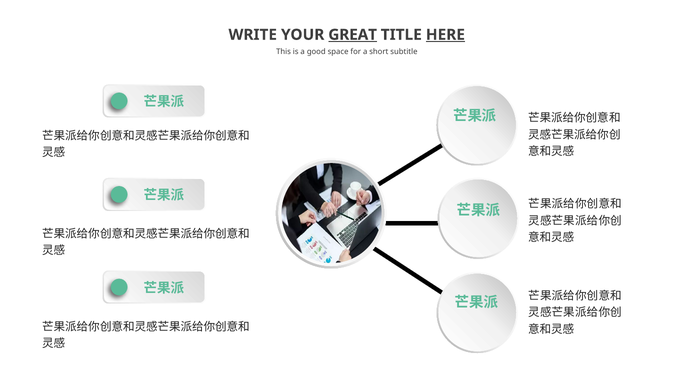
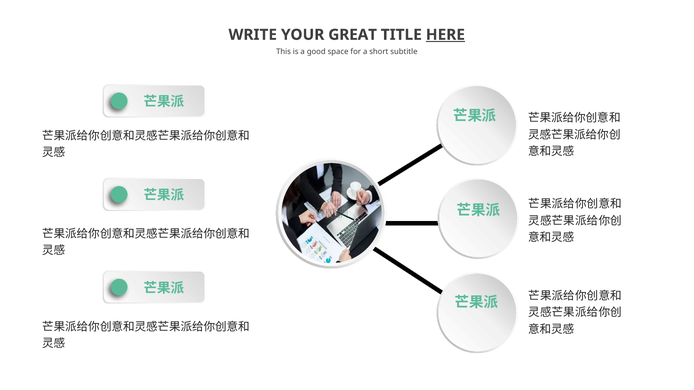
GREAT underline: present -> none (353, 35)
